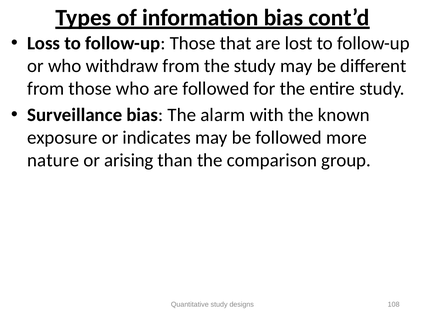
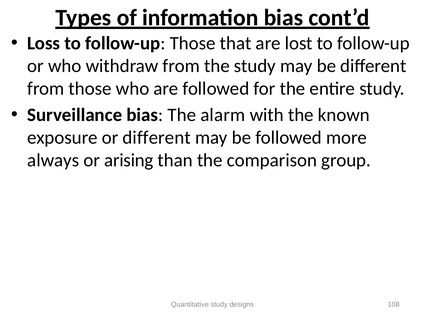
or indicates: indicates -> different (157, 138)
nature: nature -> always (53, 160)
